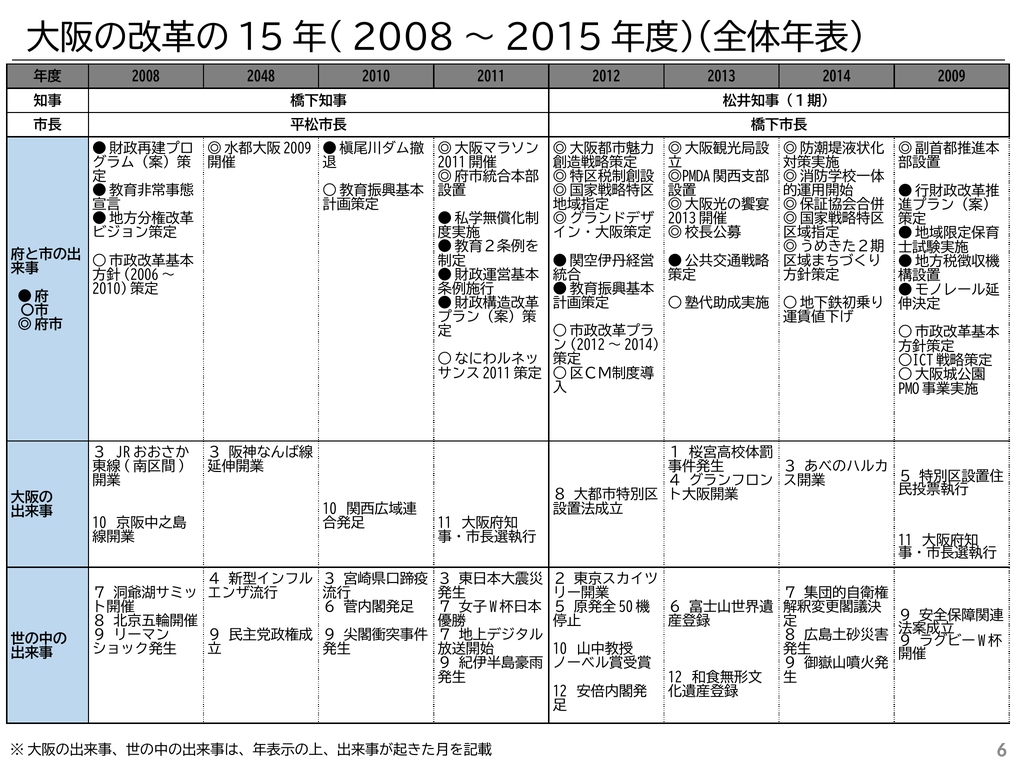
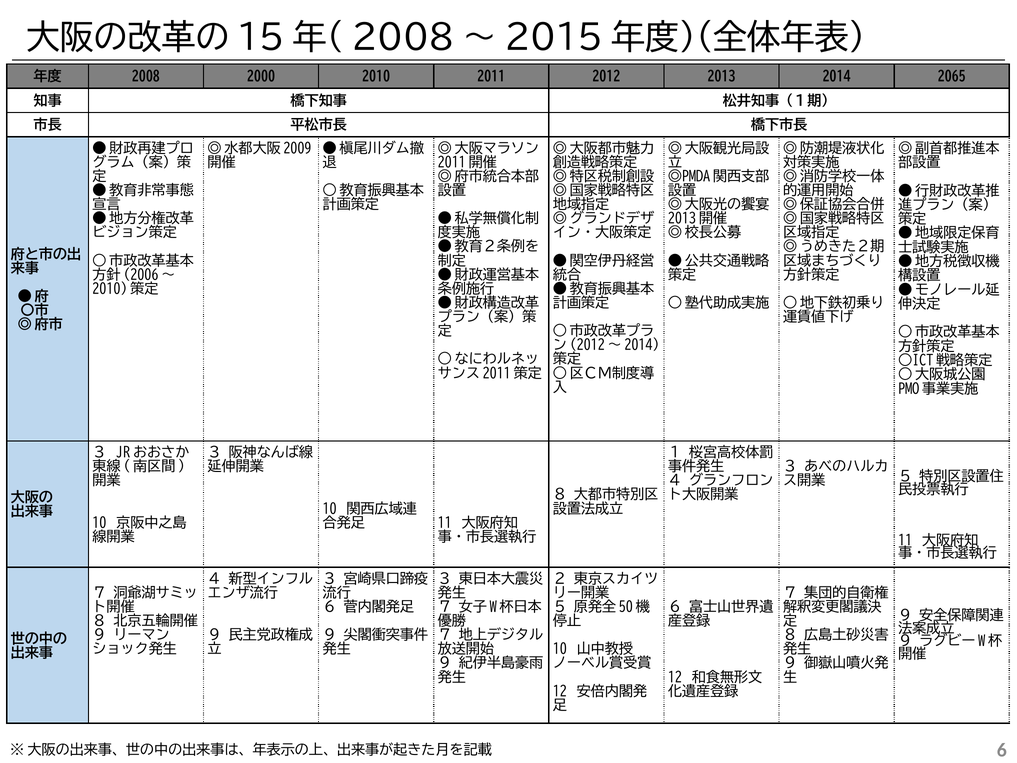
2048: 2048 -> 2000 (261, 77)
2009: 2009 -> 2065 (952, 77)
